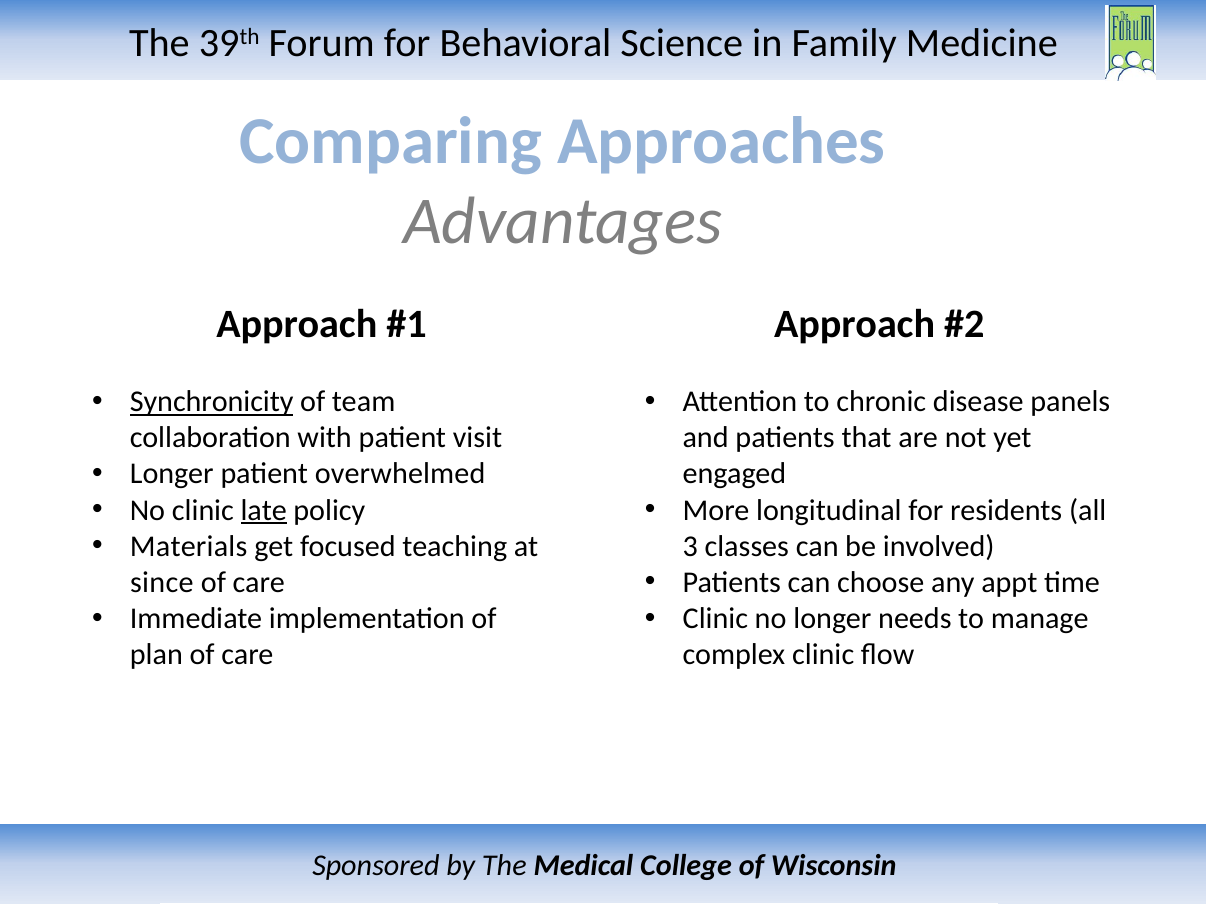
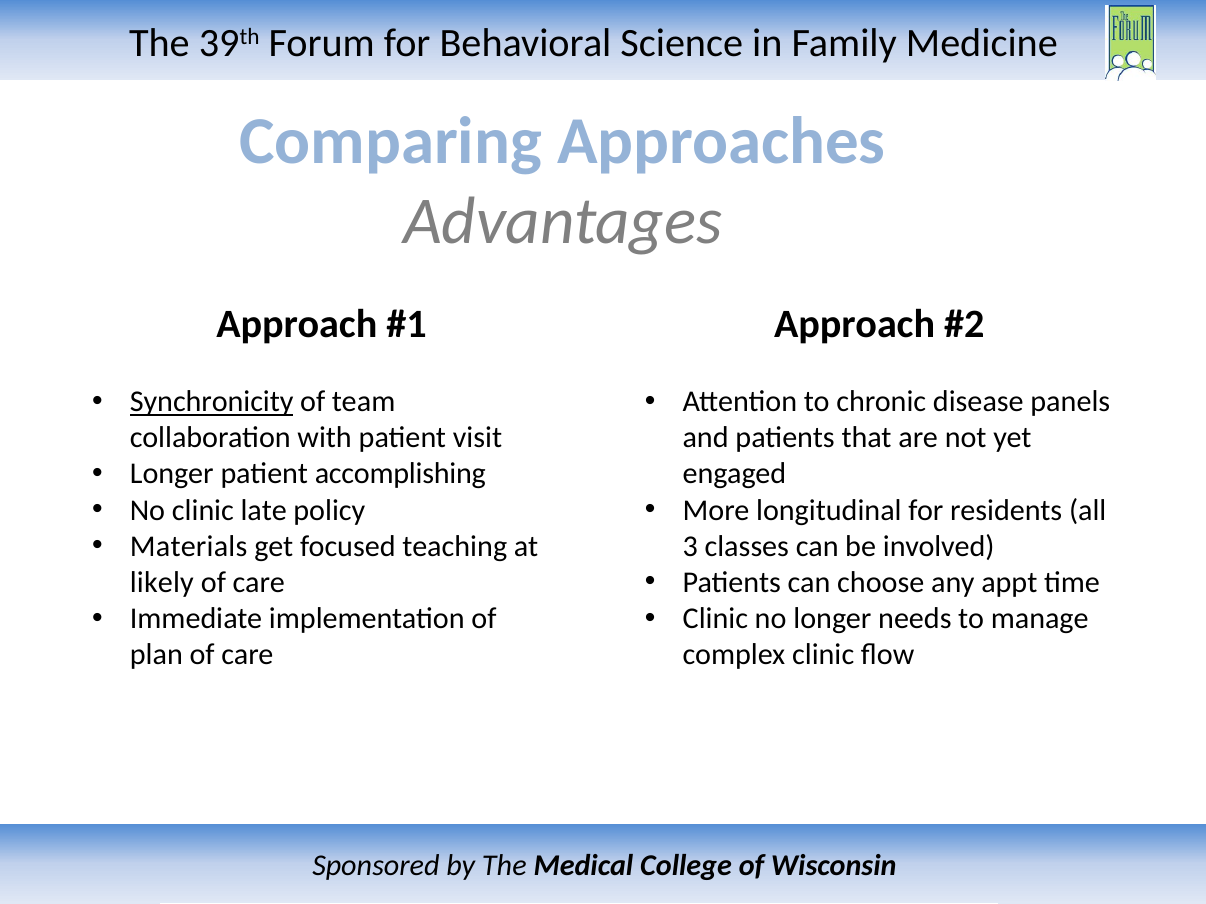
overwhelmed: overwhelmed -> accomplishing (400, 474)
late underline: present -> none (264, 510)
since: since -> likely (162, 583)
